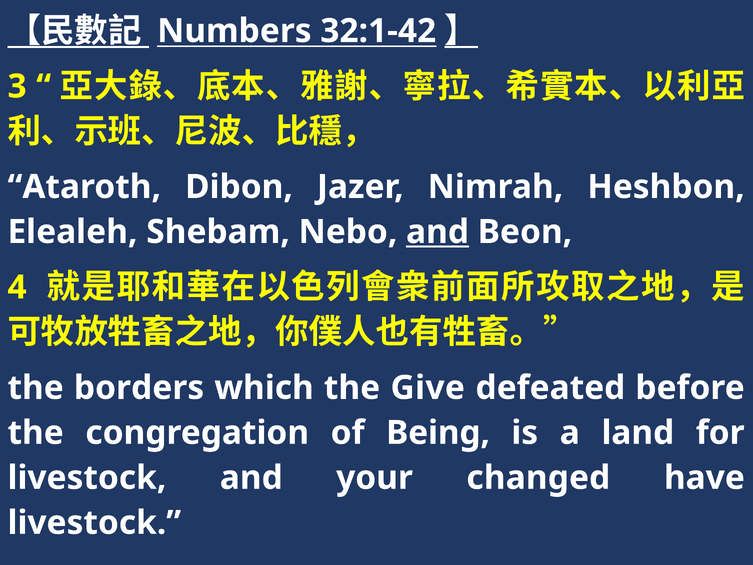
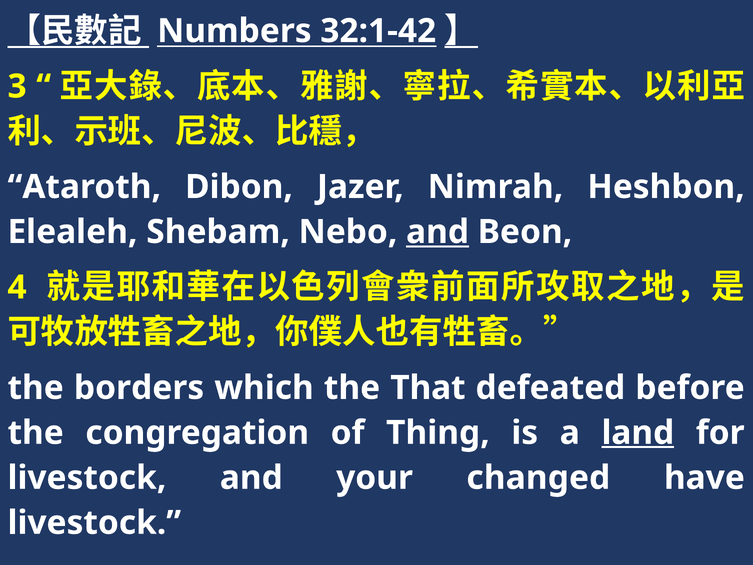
Give: Give -> That (428, 388)
Being: Being -> Thing (438, 433)
land underline: none -> present (638, 433)
